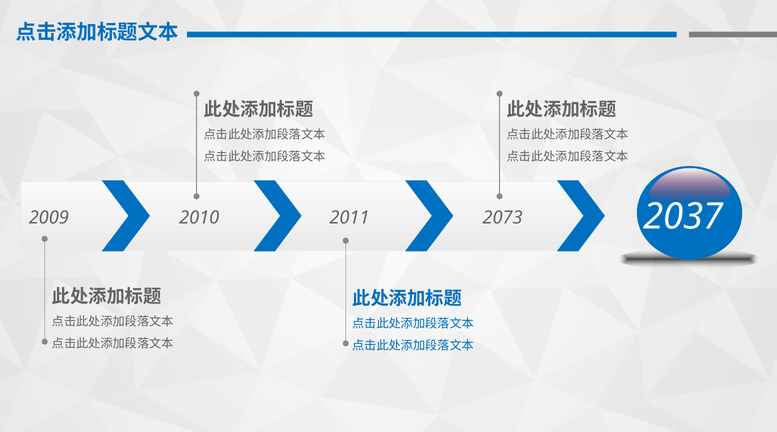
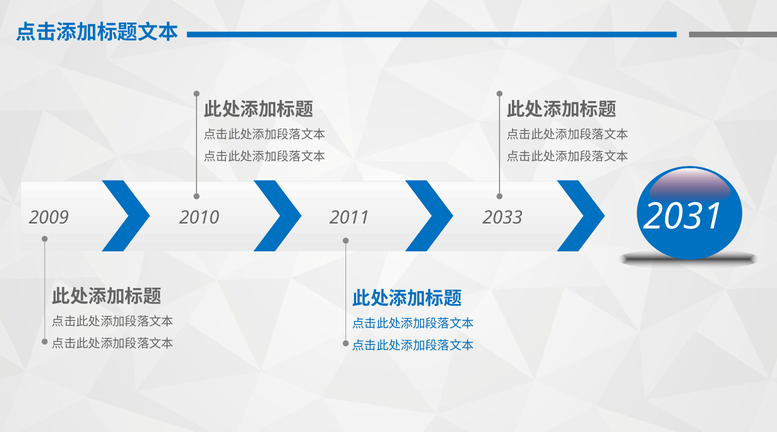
2037: 2037 -> 2031 (683, 216)
2073: 2073 -> 2033 (503, 218)
